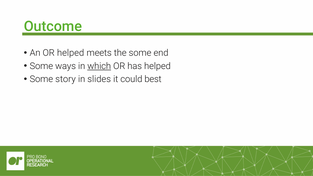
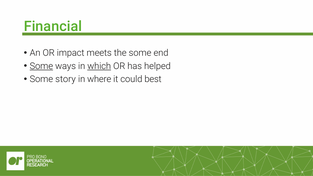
Outcome: Outcome -> Financial (53, 26)
OR helped: helped -> impact (71, 53)
Some underline: none -> present (41, 66)
slides: slides -> where (99, 79)
